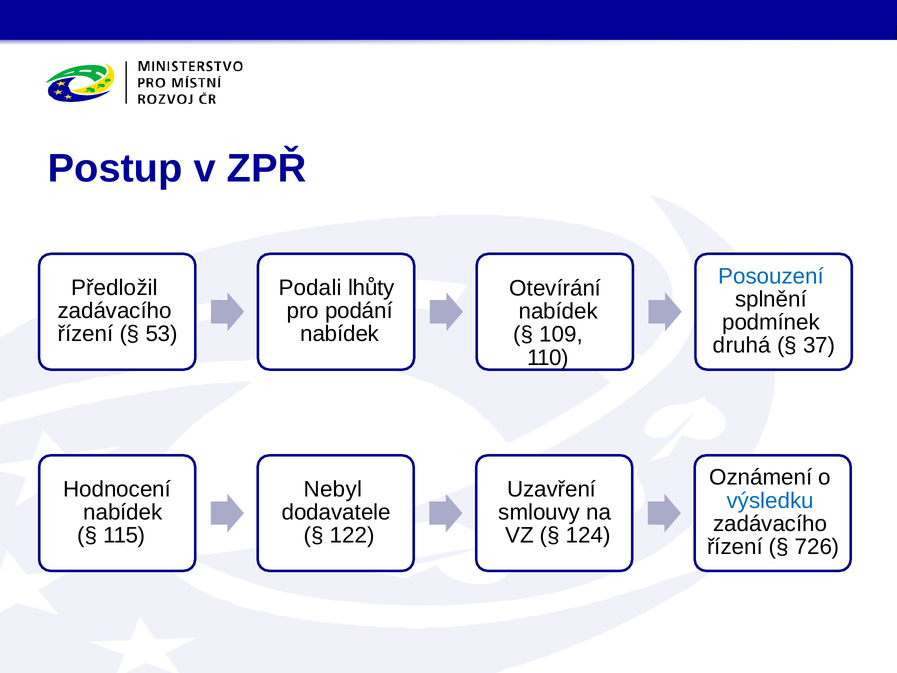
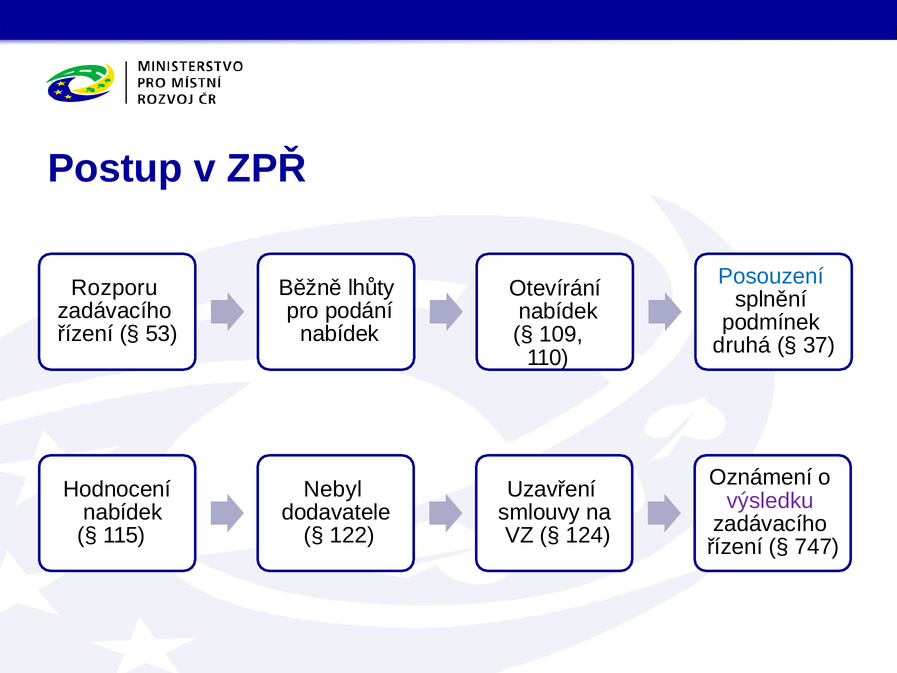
Předložil: Předložil -> Rozporu (115, 288)
Podali: Podali -> Běžně (310, 288)
výsledku colour: blue -> purple (770, 501)
726: 726 -> 747 (817, 547)
